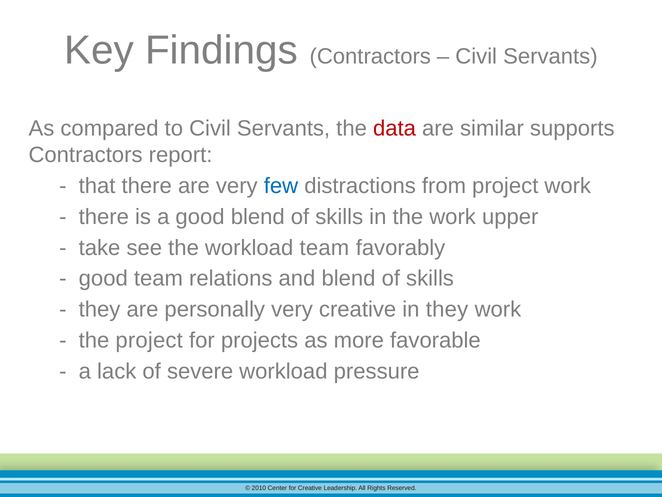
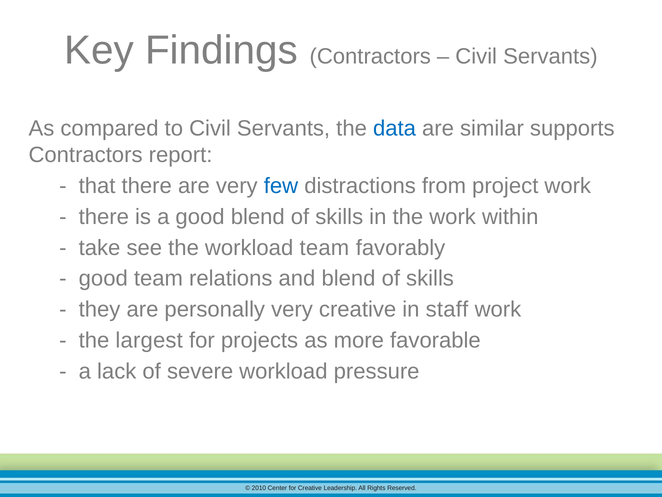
data colour: red -> blue (395, 128)
upper: upper -> within (510, 217)
in they: they -> staff (447, 309)
the project: project -> largest (149, 340)
